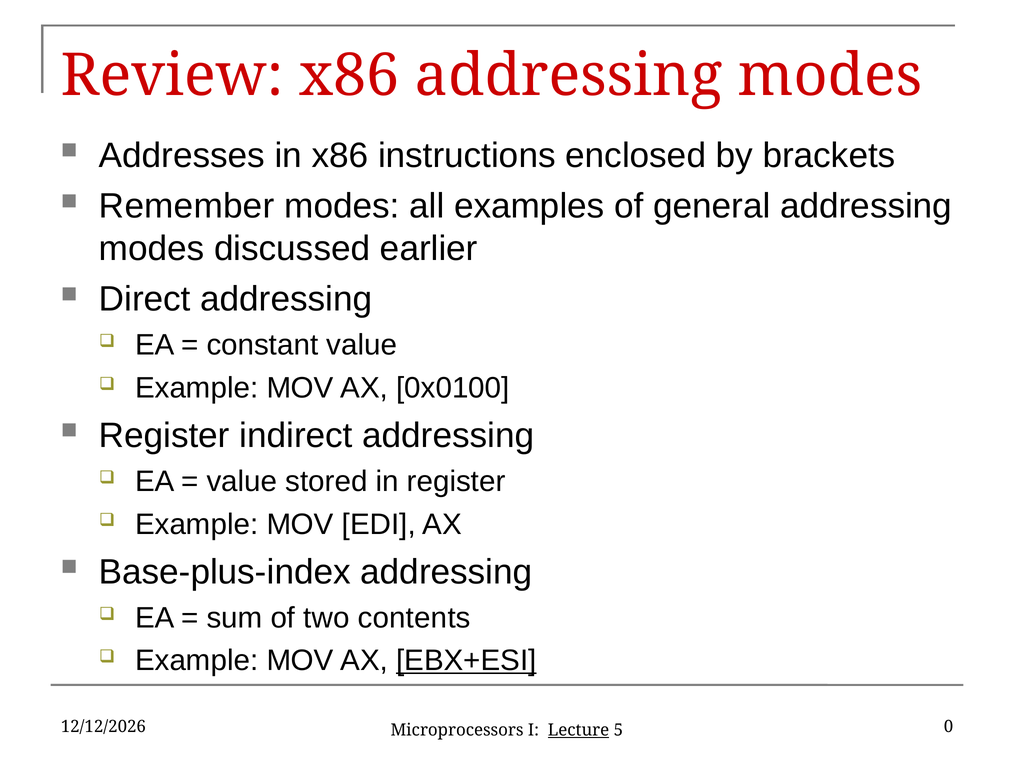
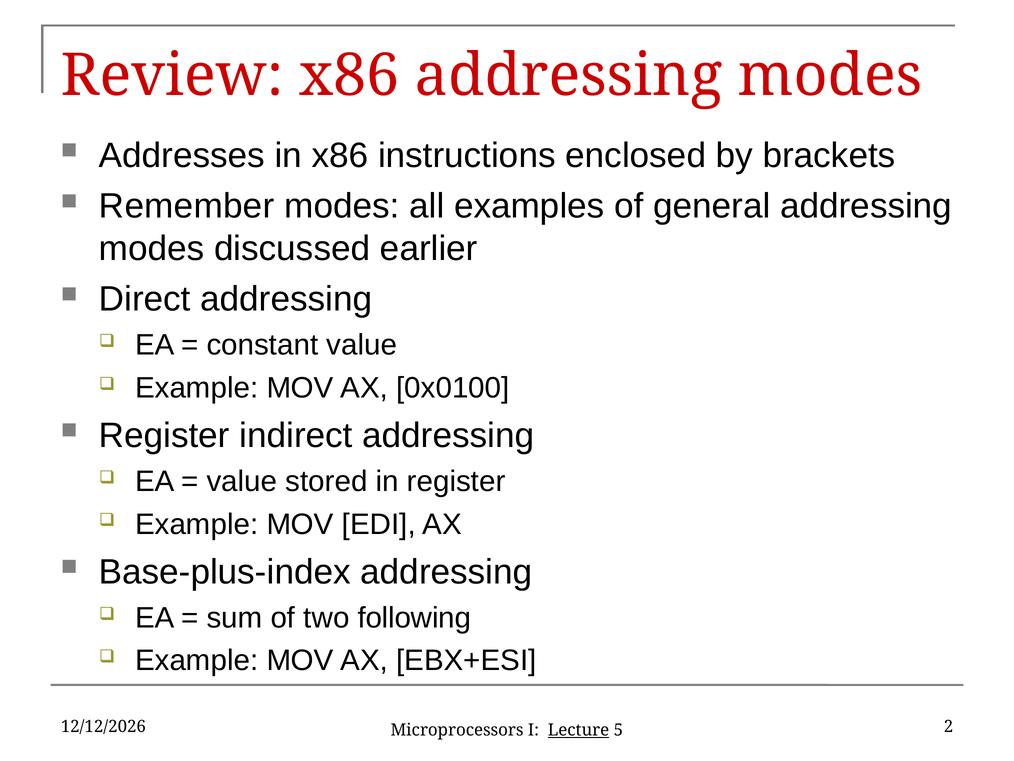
contents: contents -> following (414, 617)
EBX+ESI underline: present -> none (466, 660)
0: 0 -> 2 (949, 726)
